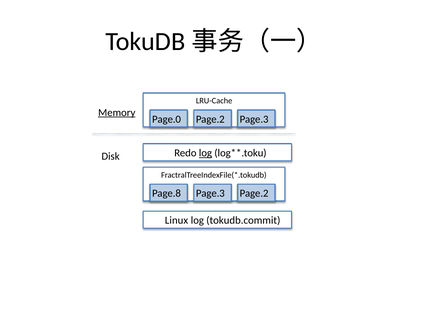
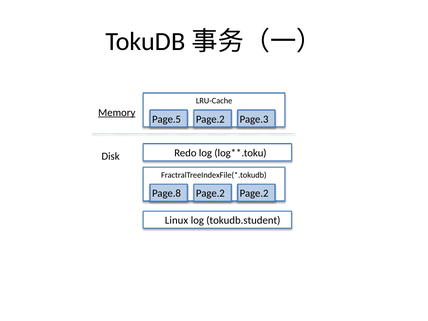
Page.0: Page.0 -> Page.5 (167, 119)
log underline: present -> none (205, 153)
Page.8 Page.3: Page.3 -> Page.2 (210, 193)
tokudb.commit: tokudb.commit -> tokudb.student (243, 220)
